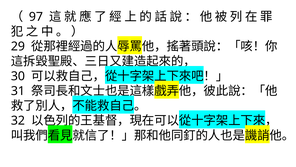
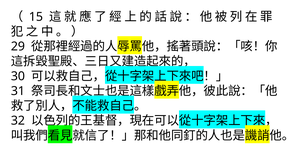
97: 97 -> 15 (36, 17)
